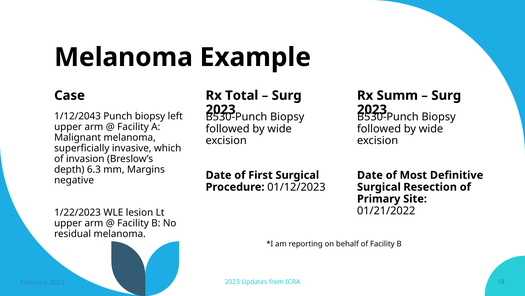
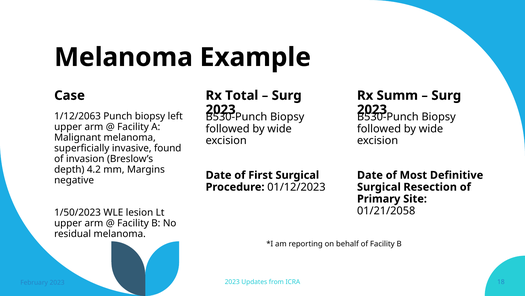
1/12/2043: 1/12/2043 -> 1/12/2063 (78, 116)
which: which -> found (168, 148)
6.3: 6.3 -> 4.2 (94, 169)
01/21/2022: 01/21/2022 -> 01/21/2058 (386, 210)
1/22/2023: 1/22/2023 -> 1/50/2023 (78, 212)
